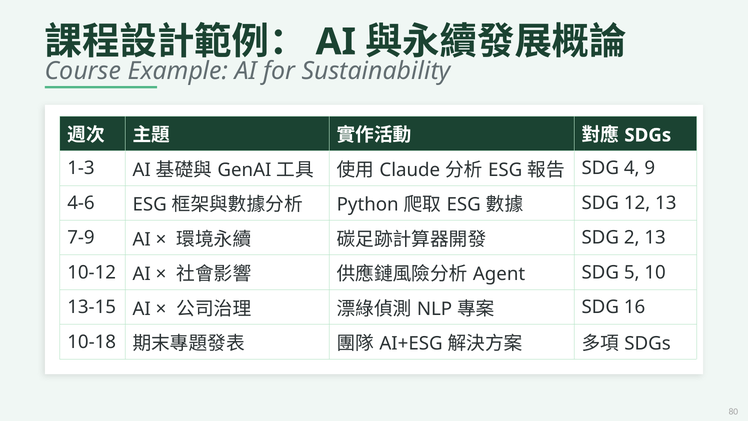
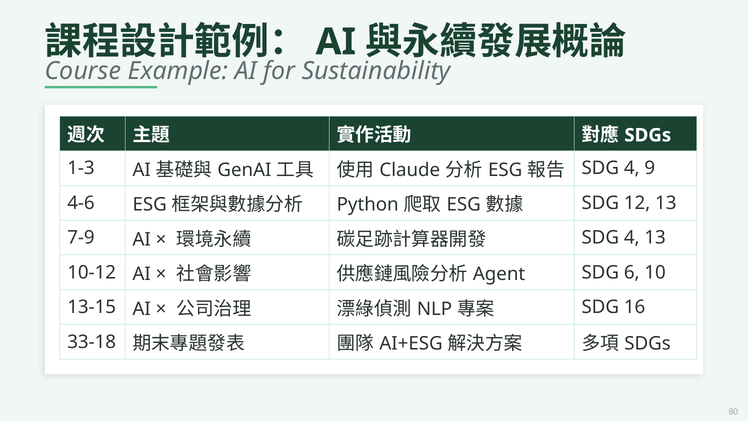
2: 2 -> 4 (632, 238)
5: 5 -> 6 (632, 272)
10-18: 10-18 -> 33-18 (92, 342)
